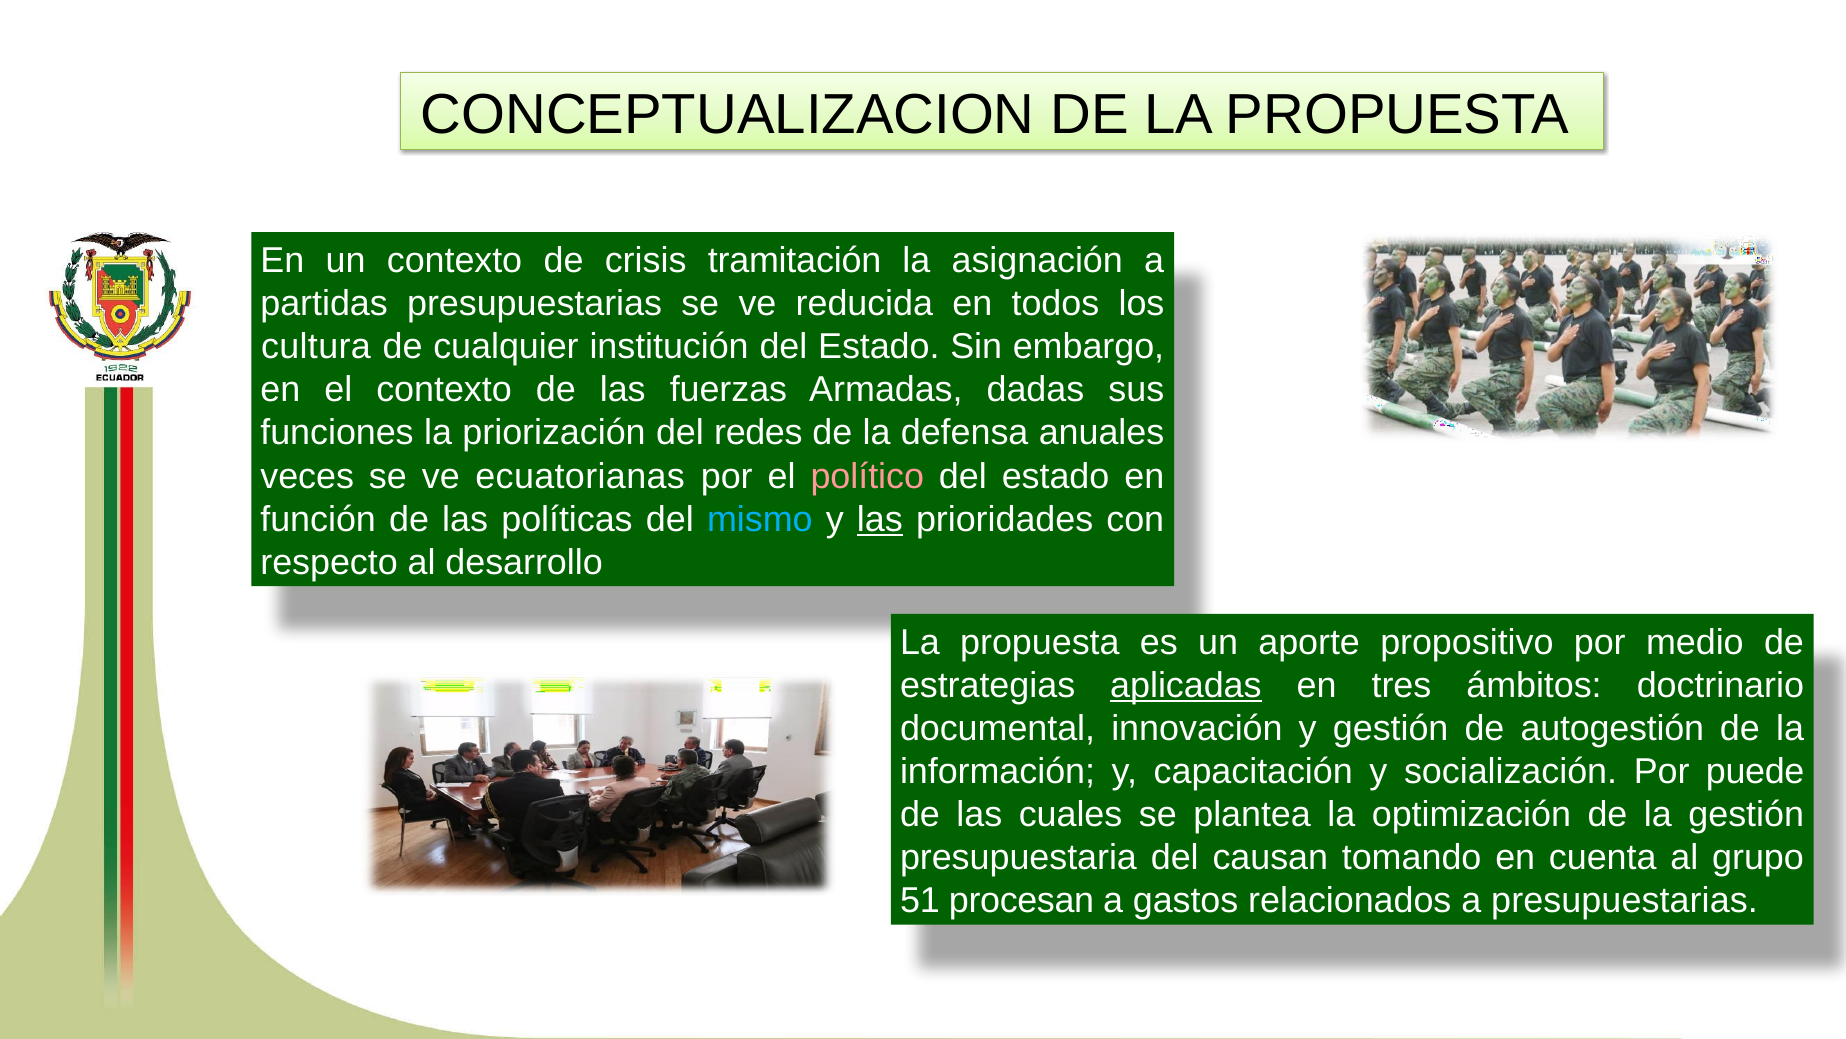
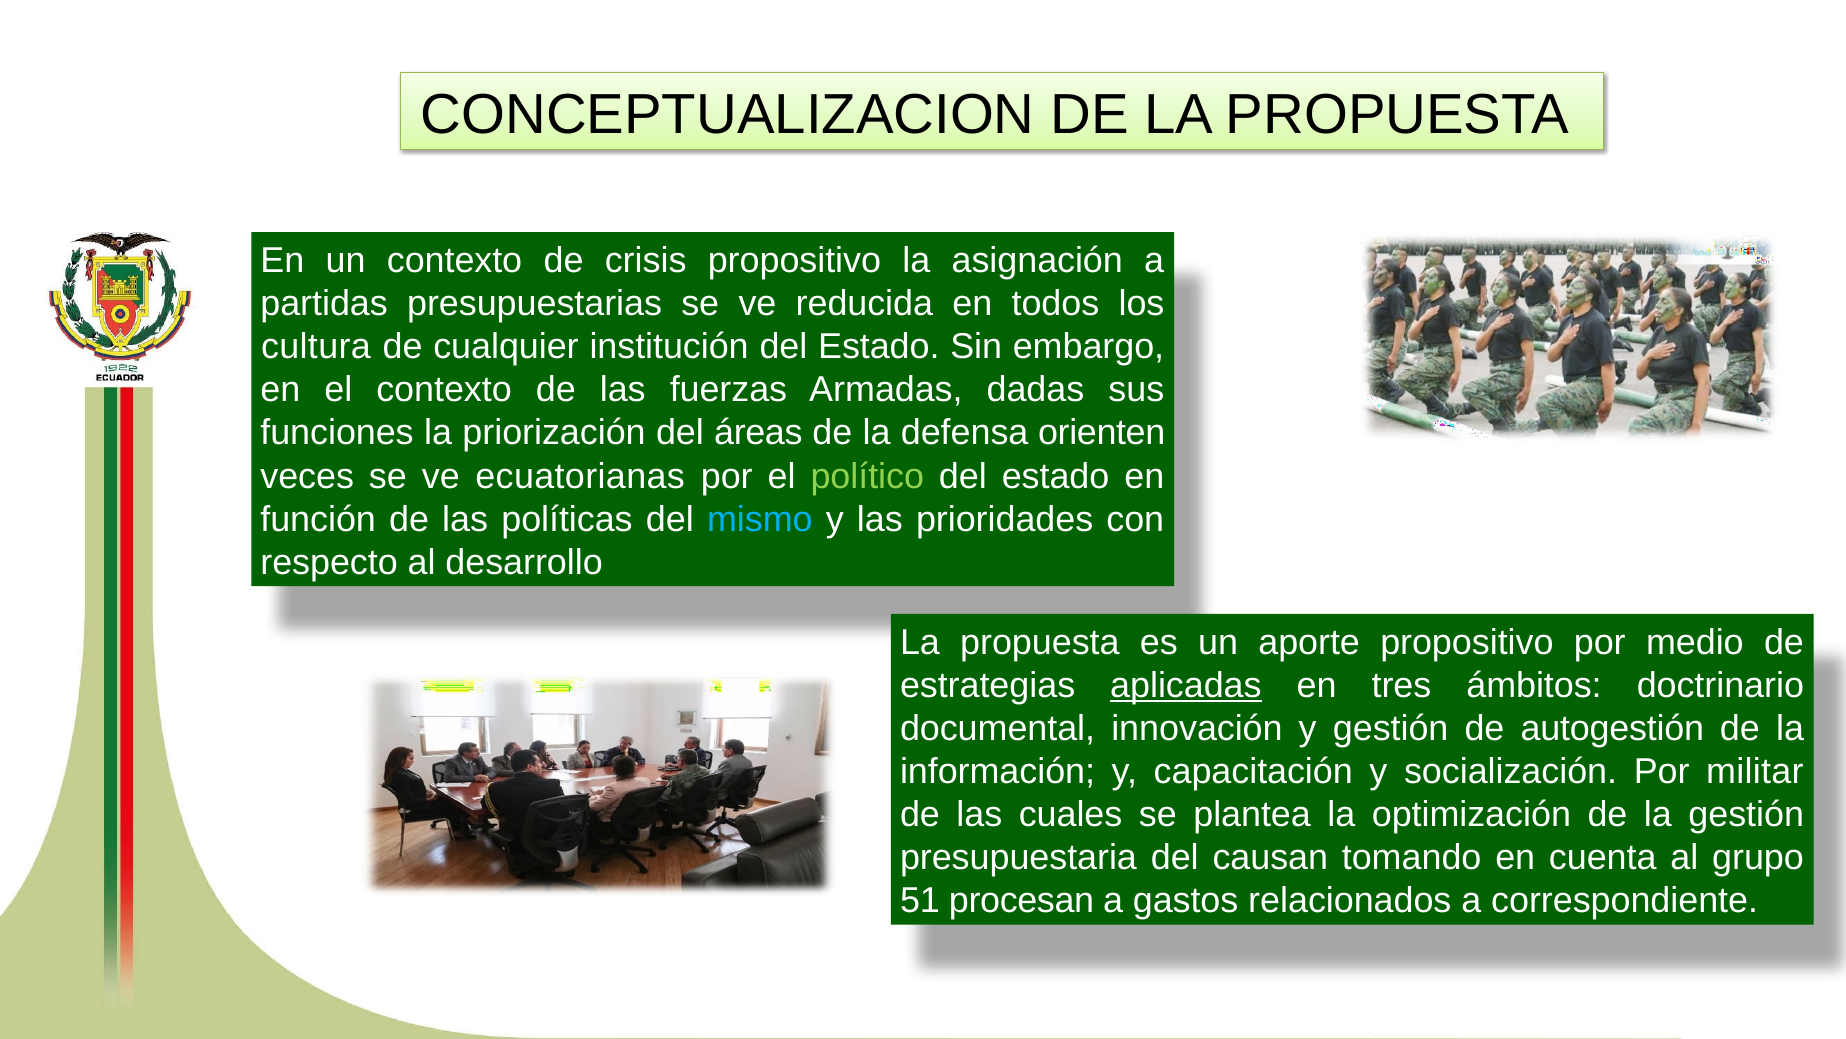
crisis tramitación: tramitación -> propositivo (794, 260)
redes: redes -> áreas (758, 433)
anuales: anuales -> orienten (1102, 433)
político colour: pink -> light green (867, 476)
las underline: present -> none (880, 519)
puede: puede -> militar (1755, 771)
a presupuestarias: presupuestarias -> correspondiente (1625, 901)
